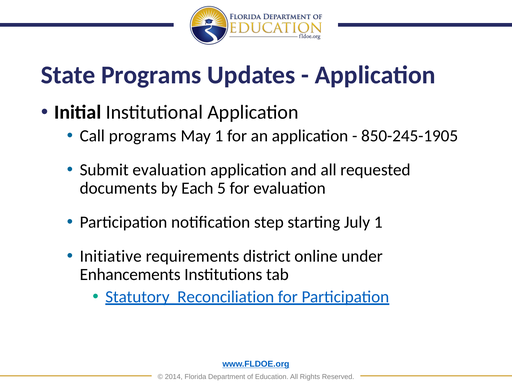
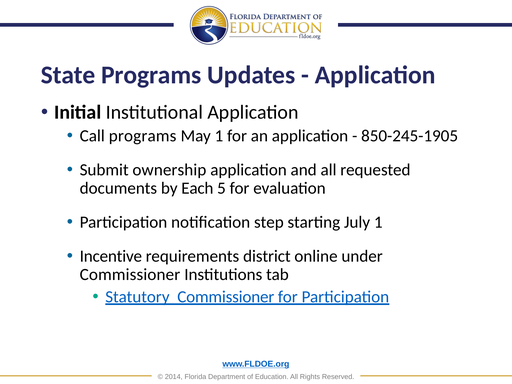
Submit evaluation: evaluation -> ownership (169, 170)
Initiative: Initiative -> Incentive (111, 256)
Enhancements: Enhancements -> Commissioner (130, 275)
Statutory Reconciliation: Reconciliation -> Commissioner (226, 297)
